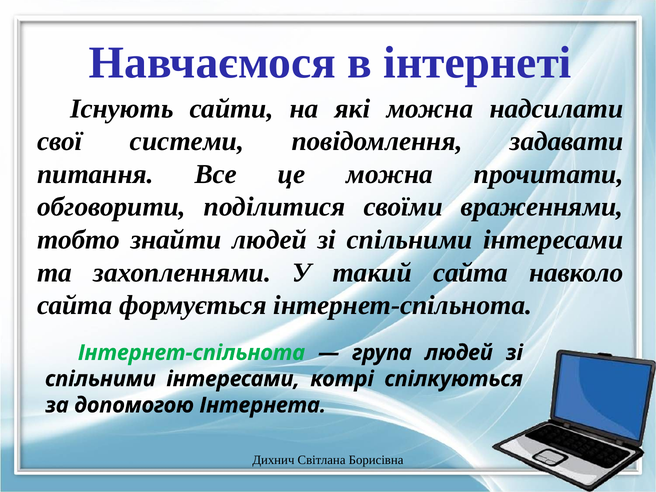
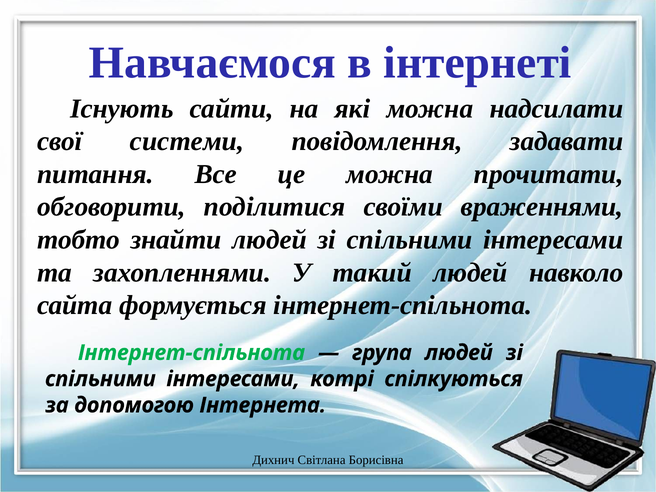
такий сайта: сайта -> людей (470, 273)
